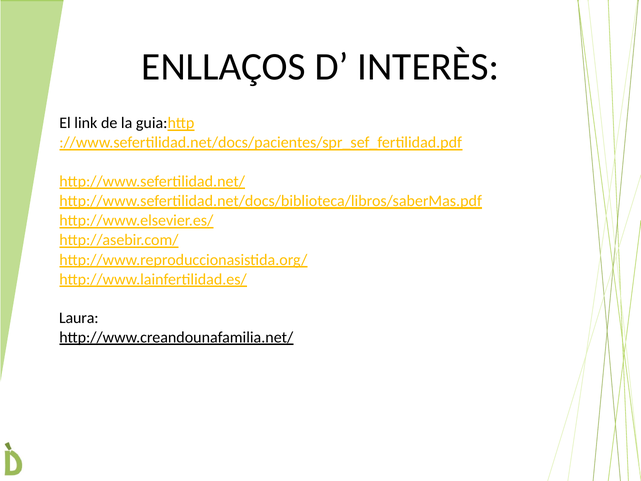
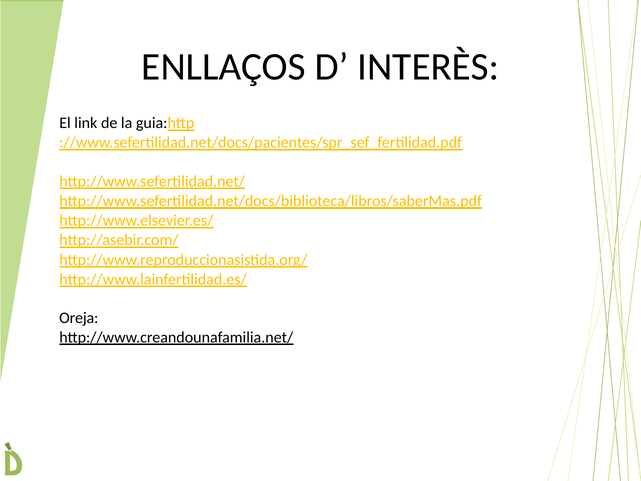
Laura: Laura -> Oreja (79, 318)
